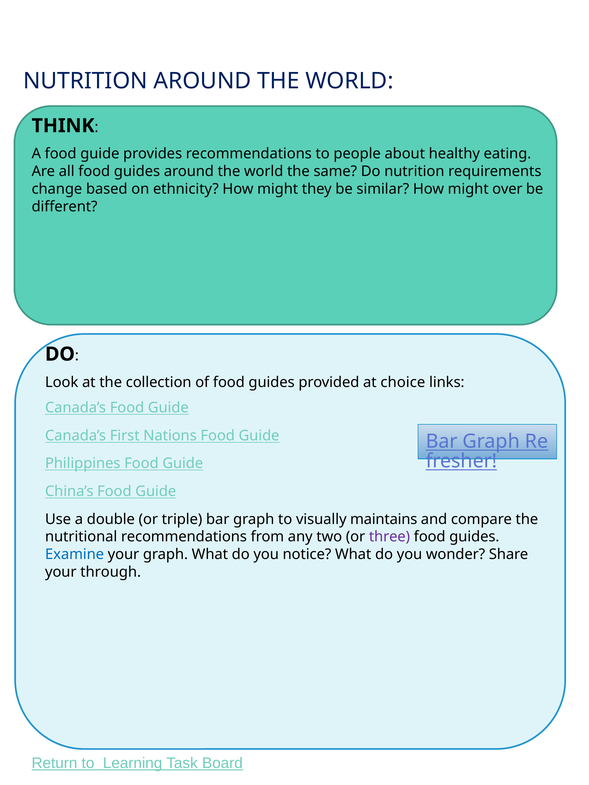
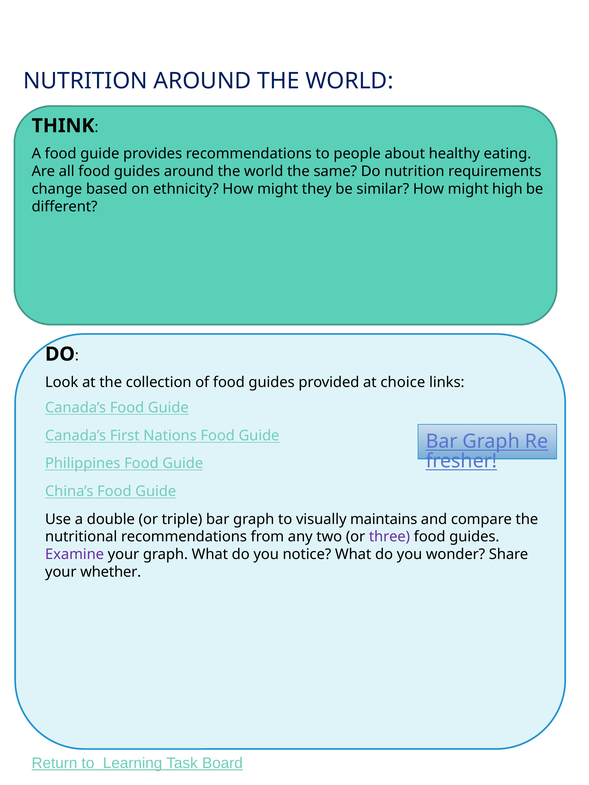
over: over -> high (507, 189)
Examine colour: blue -> purple (75, 555)
through: through -> whether (111, 572)
